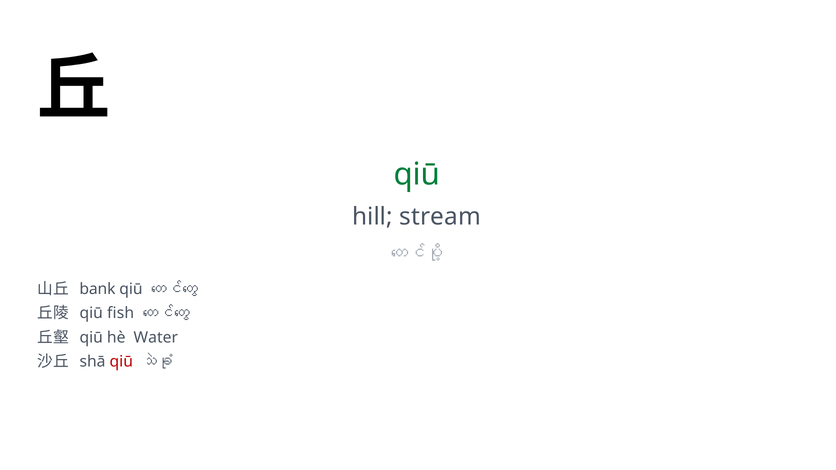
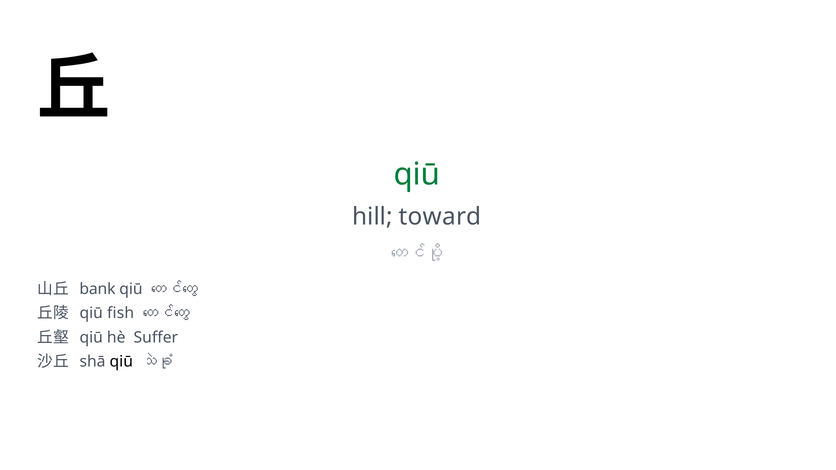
stream: stream -> toward (440, 217)
Water: Water -> Suffer (156, 338)
qiū colour: red -> black (121, 362)
